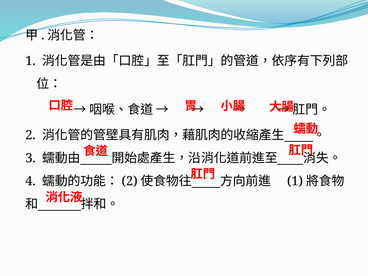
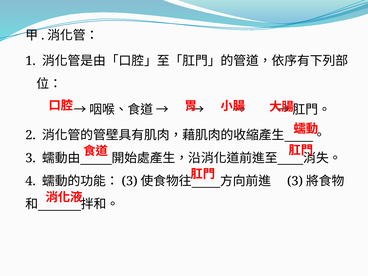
2: 2 -> 3 (130, 181)
1: 1 -> 3 (295, 181)
